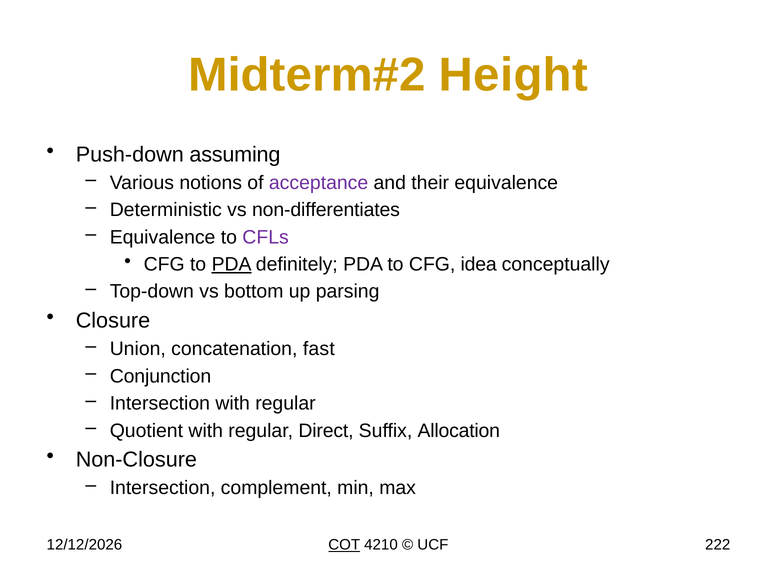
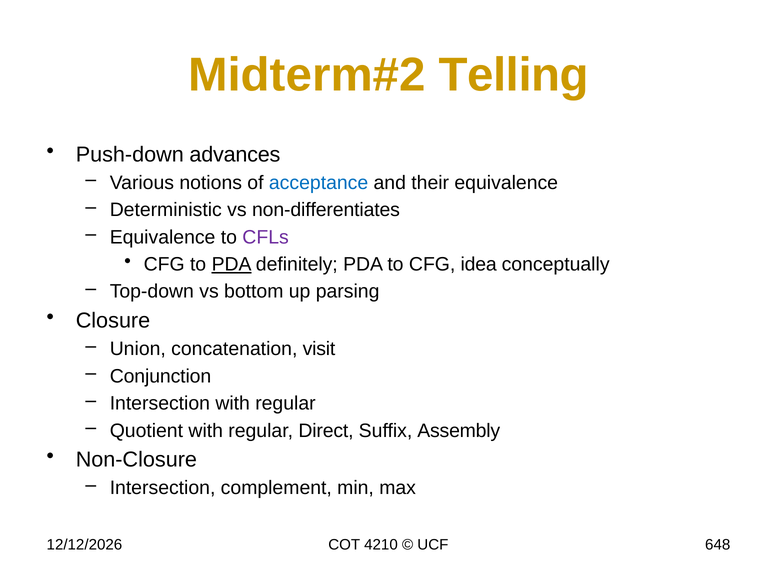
Height: Height -> Telling (514, 75)
assuming: assuming -> advances (235, 154)
acceptance colour: purple -> blue (319, 183)
fast: fast -> visit (319, 349)
Allocation: Allocation -> Assembly (459, 430)
COT underline: present -> none (344, 545)
222: 222 -> 648 (718, 545)
